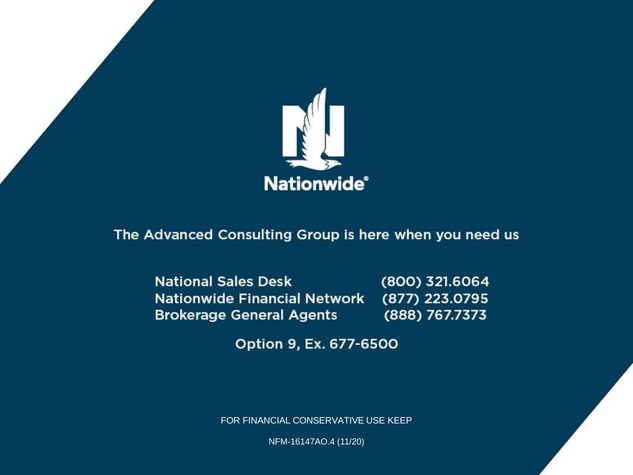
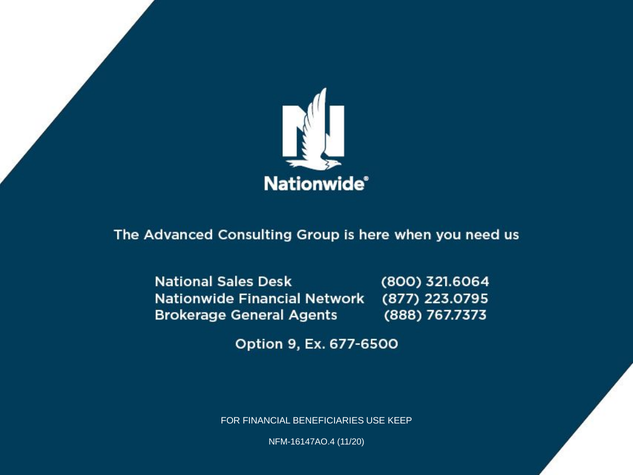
CONSERVATIVE: CONSERVATIVE -> BENEFICIARIES (328, 421)
